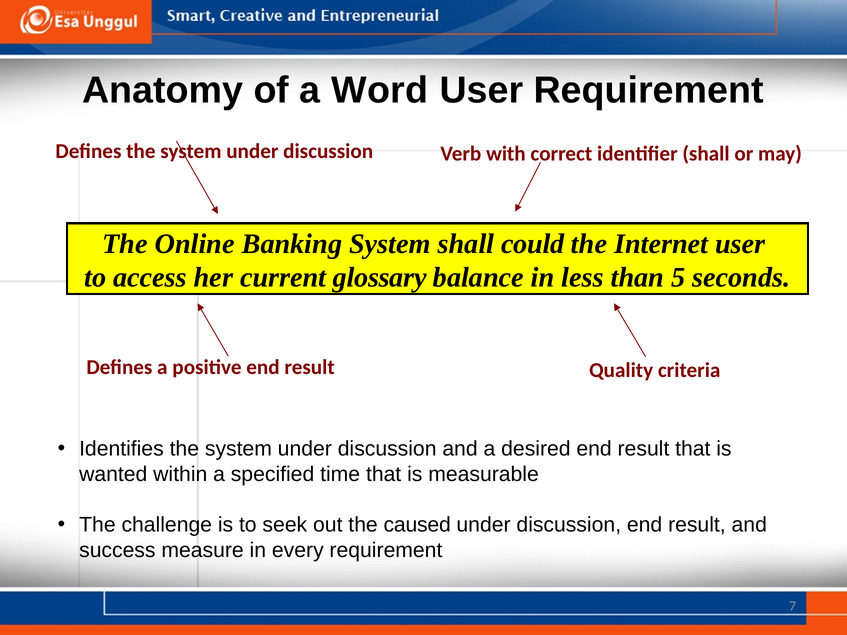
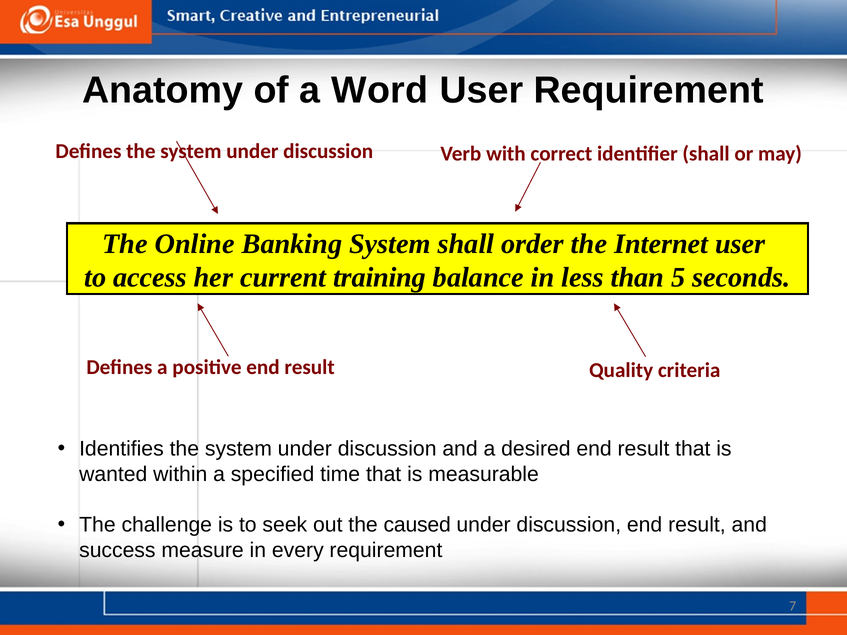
could: could -> order (533, 244)
glossary: glossary -> training (380, 278)
